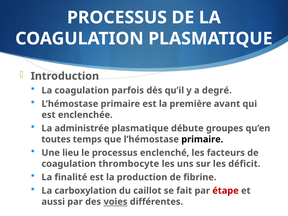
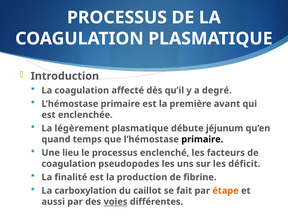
parfois: parfois -> affecté (128, 90)
administrée: administrée -> légèrement (82, 128)
groupes: groupes -> jéjunum (225, 128)
toutes: toutes -> quand (56, 139)
thrombocyte: thrombocyte -> pseudopodes (129, 164)
étape colour: red -> orange (226, 191)
